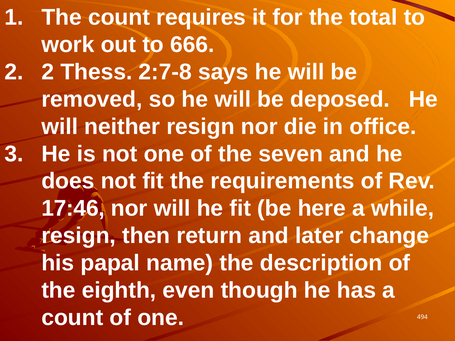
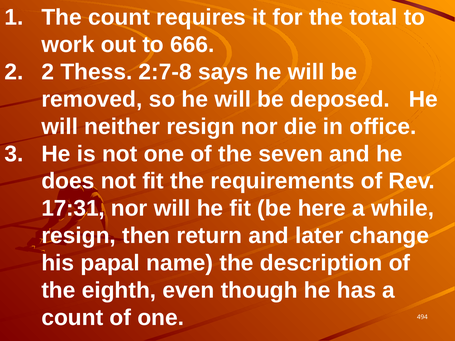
17:46: 17:46 -> 17:31 (73, 209)
